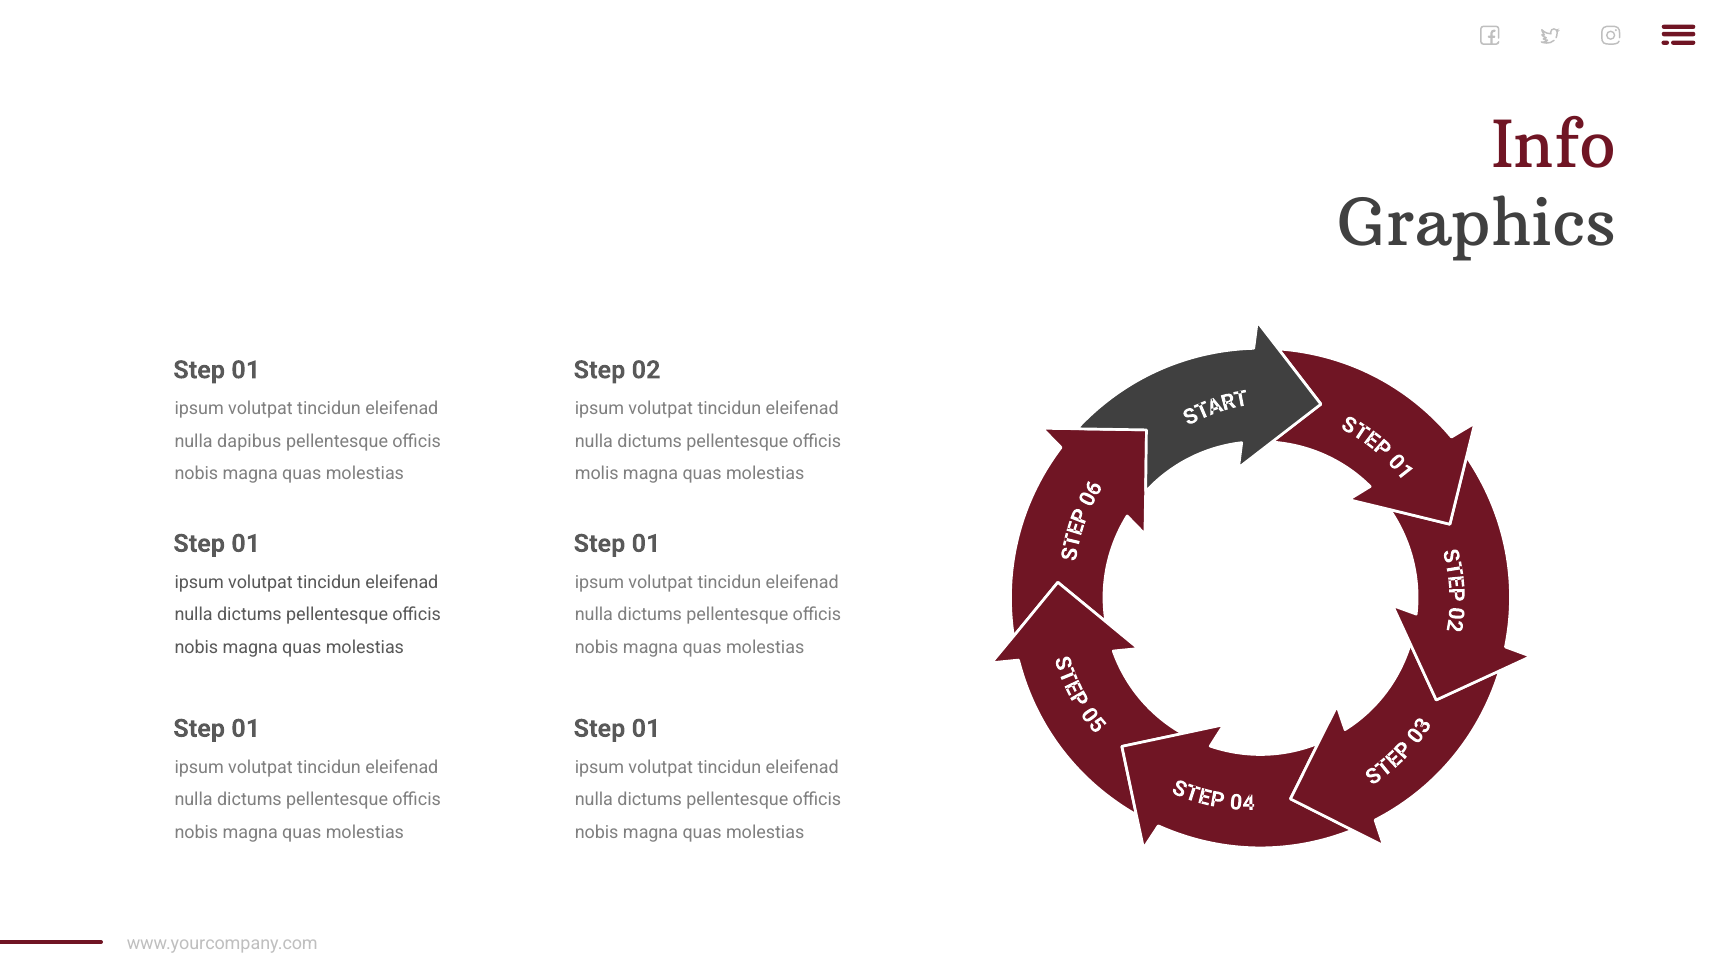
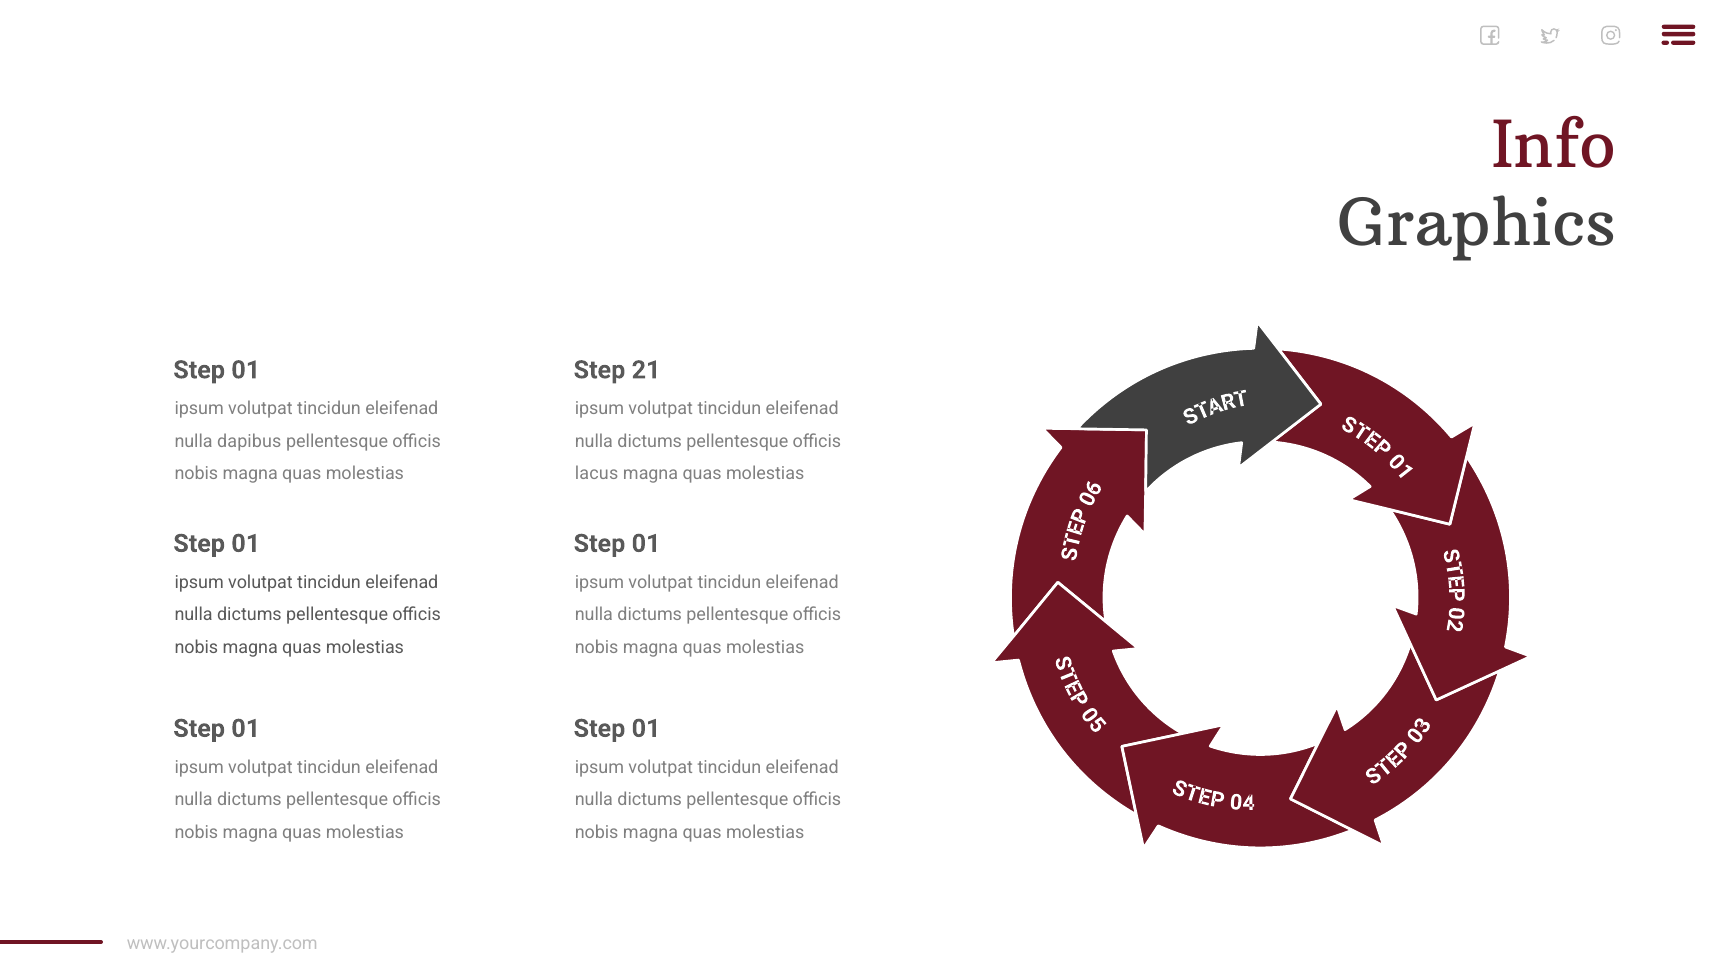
02: 02 -> 21 (646, 370)
molis: molis -> lacus (597, 474)
